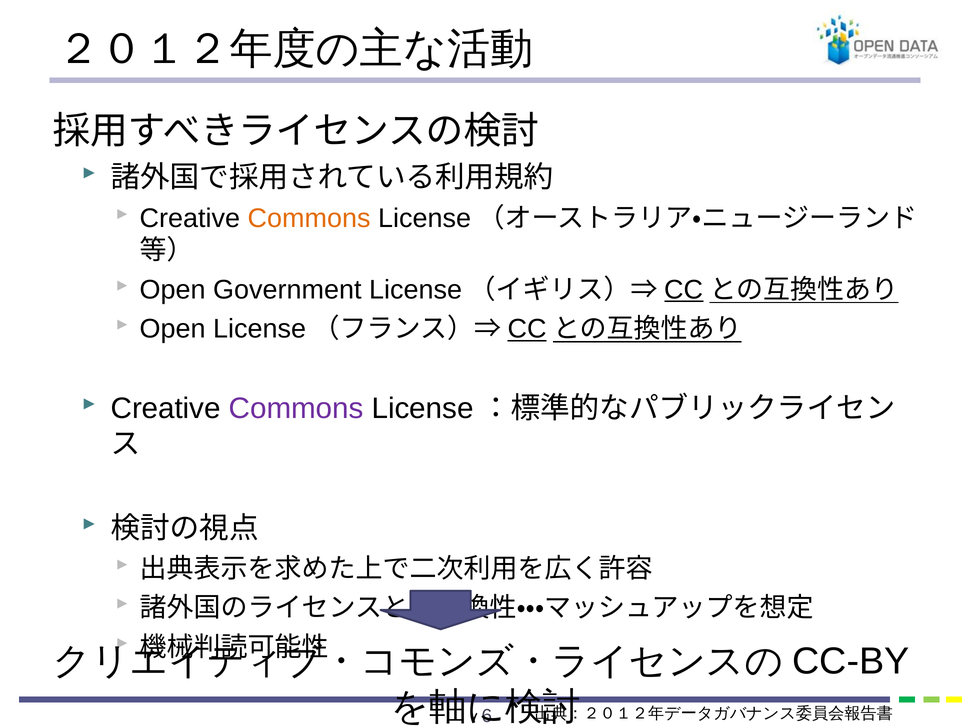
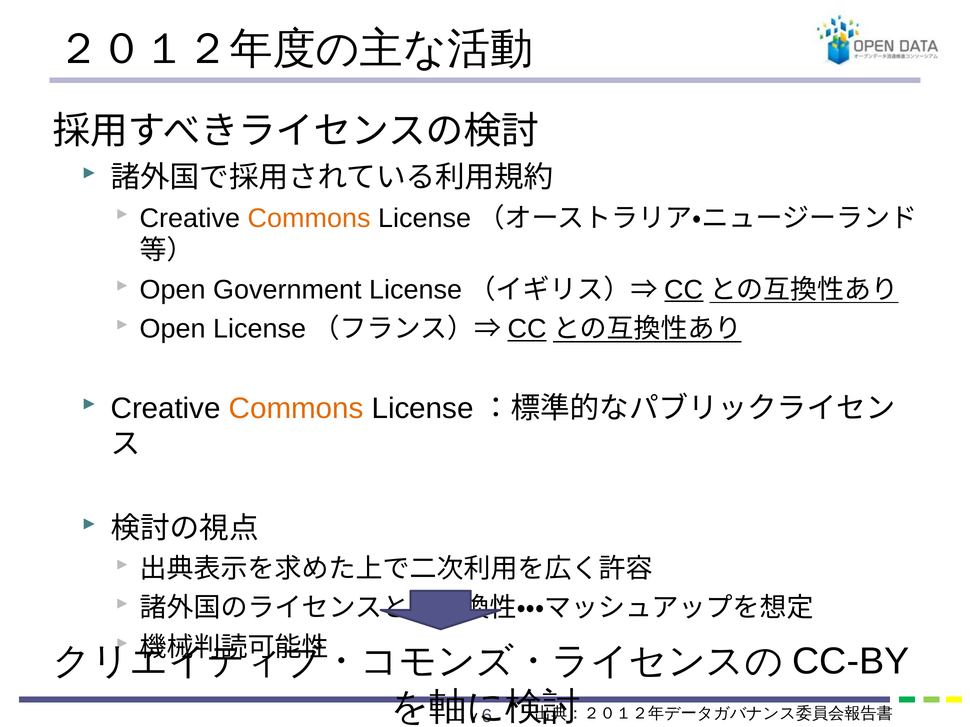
Commons colour: purple -> orange (296, 409)
